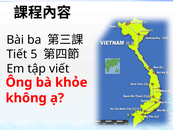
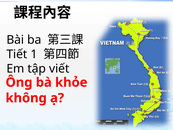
5: 5 -> 1 (34, 54)
